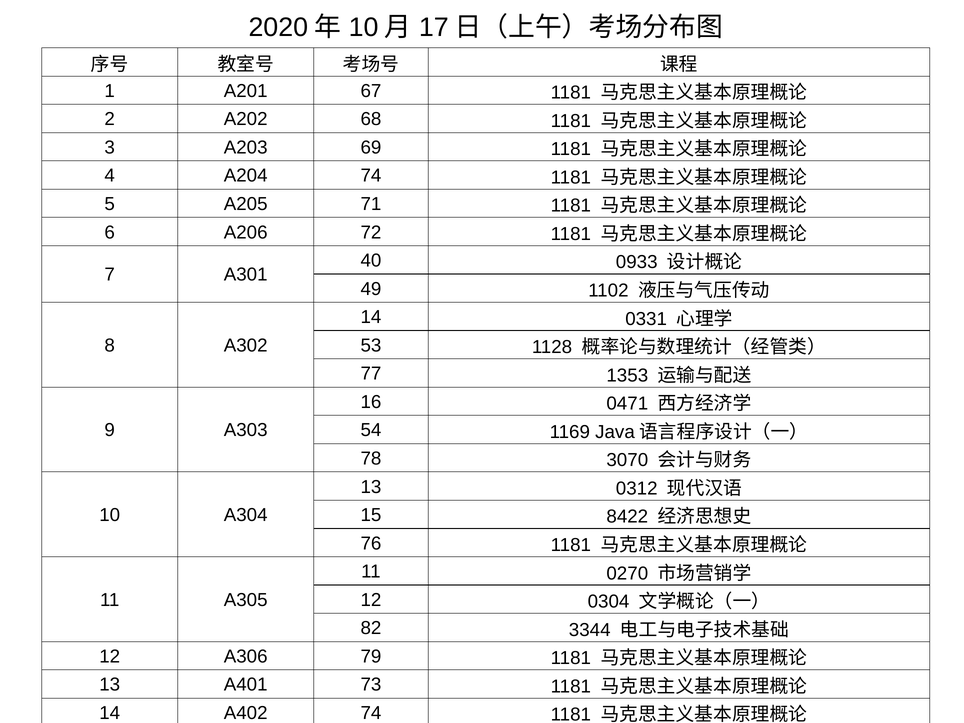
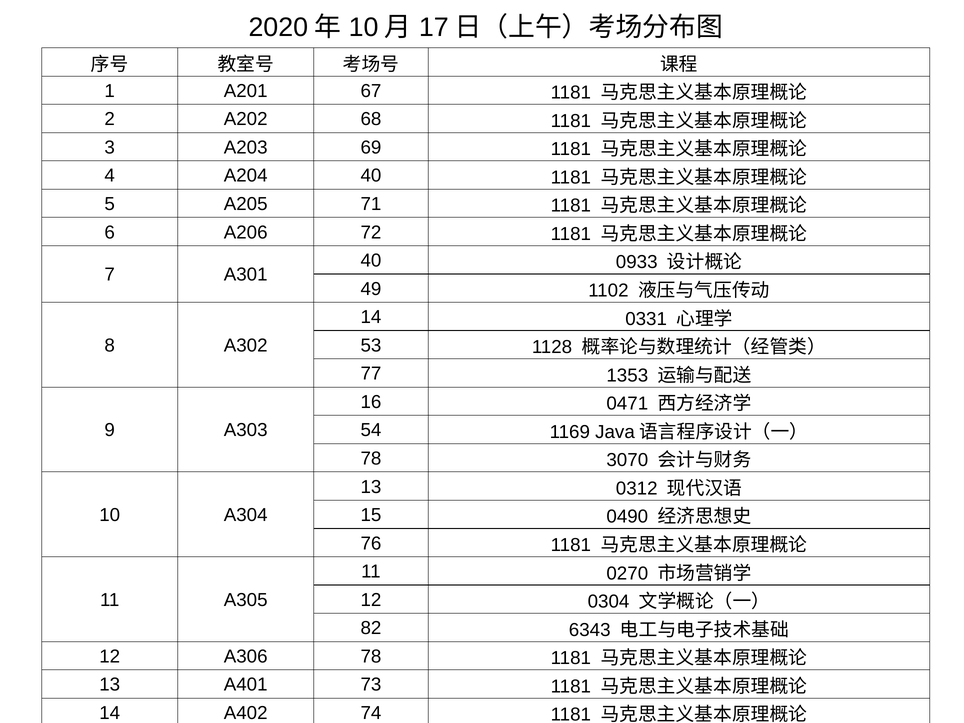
A204 74: 74 -> 40 (371, 176)
8422: 8422 -> 0490 (627, 517)
3344: 3344 -> 6343 (590, 630)
A306 79: 79 -> 78 (371, 656)
